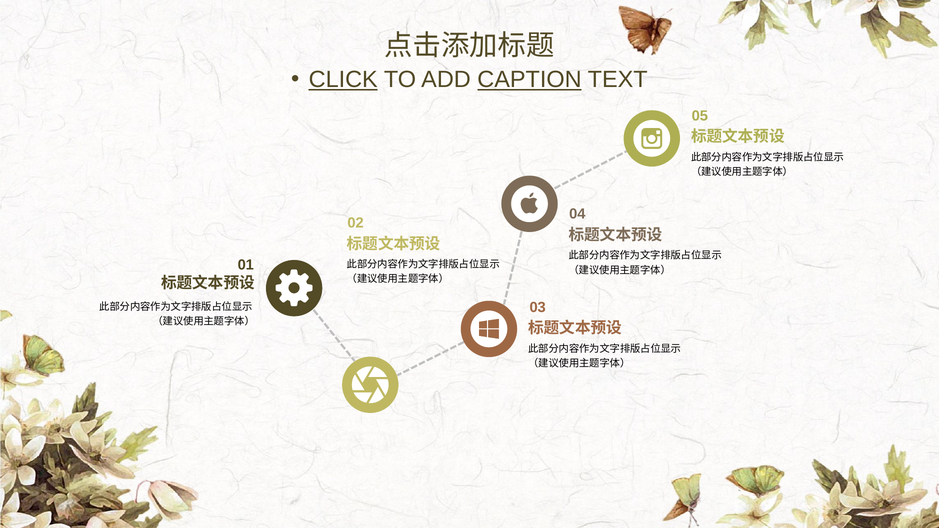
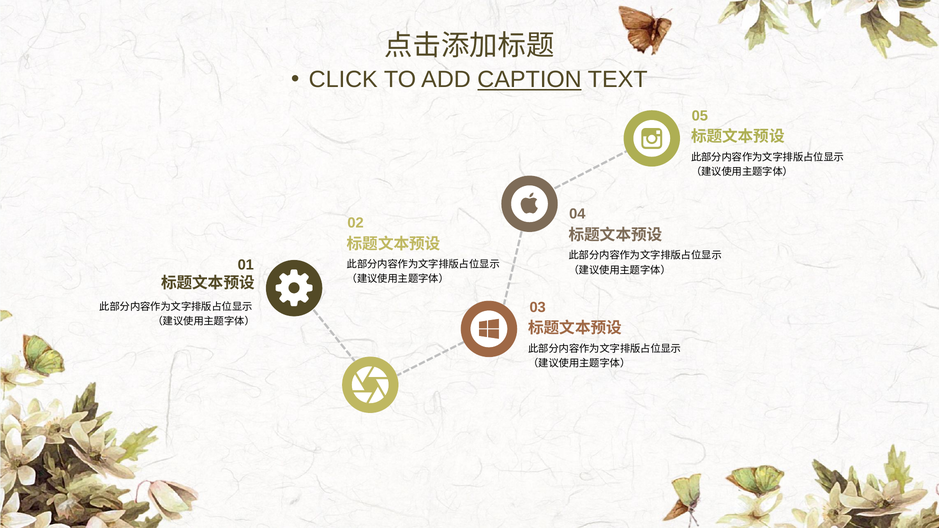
CLICK underline: present -> none (343, 80)
